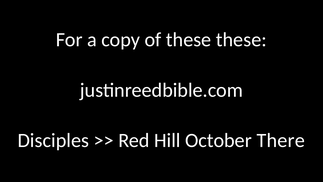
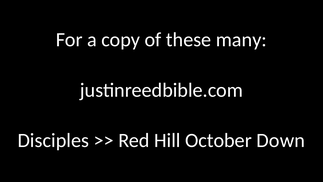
these these: these -> many (241, 40)
There: There -> Down (281, 140)
